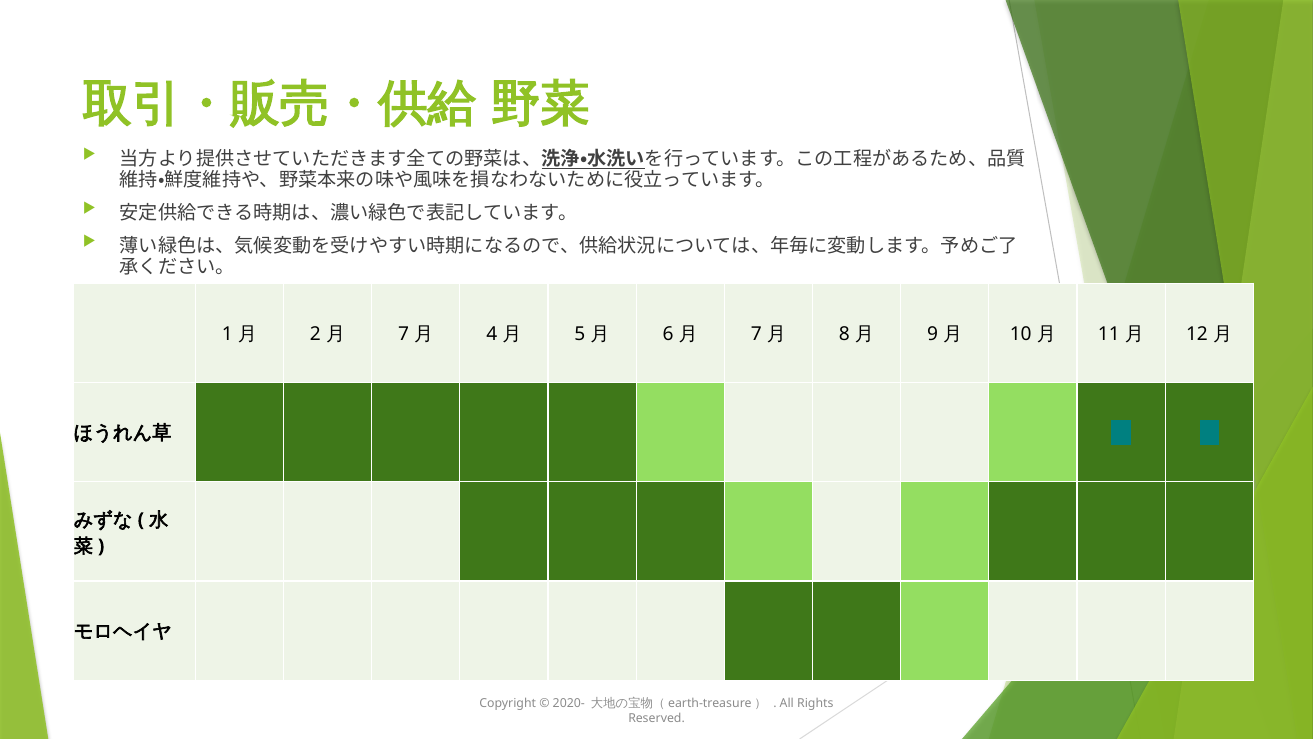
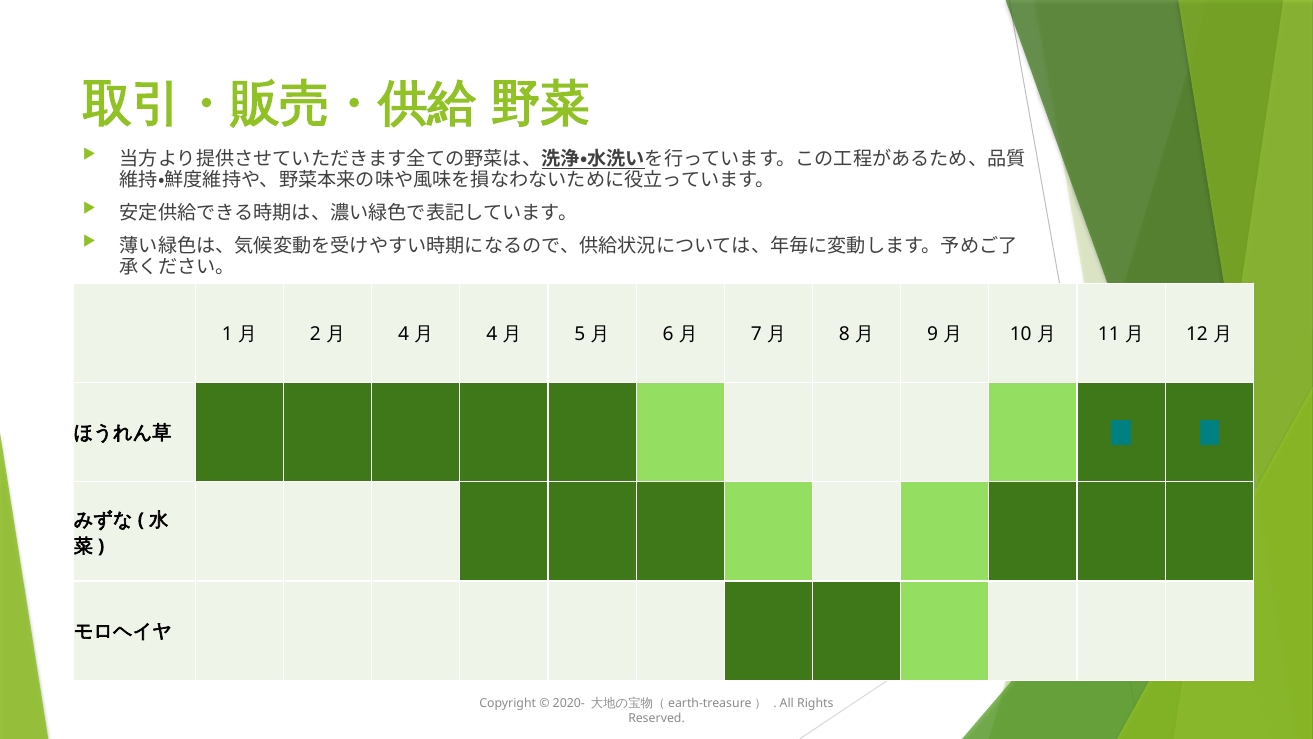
7: 7 -> 4 (404, 334)
